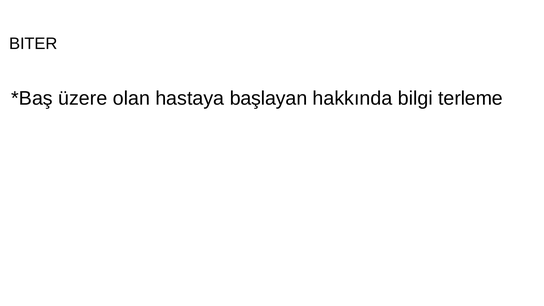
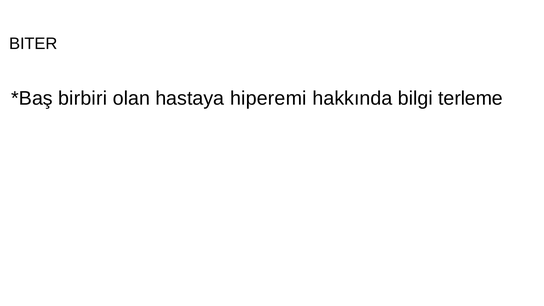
üzere: üzere -> birbiri (83, 98)
başlayan: başlayan -> hiperemi (268, 98)
